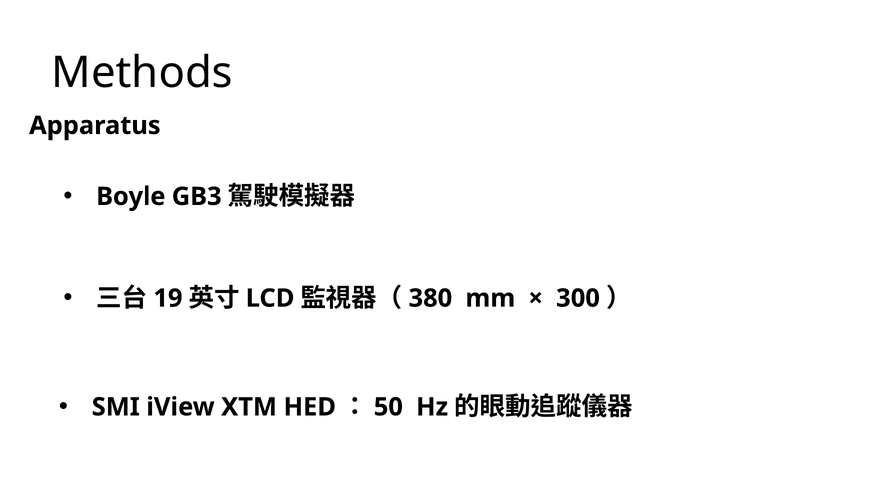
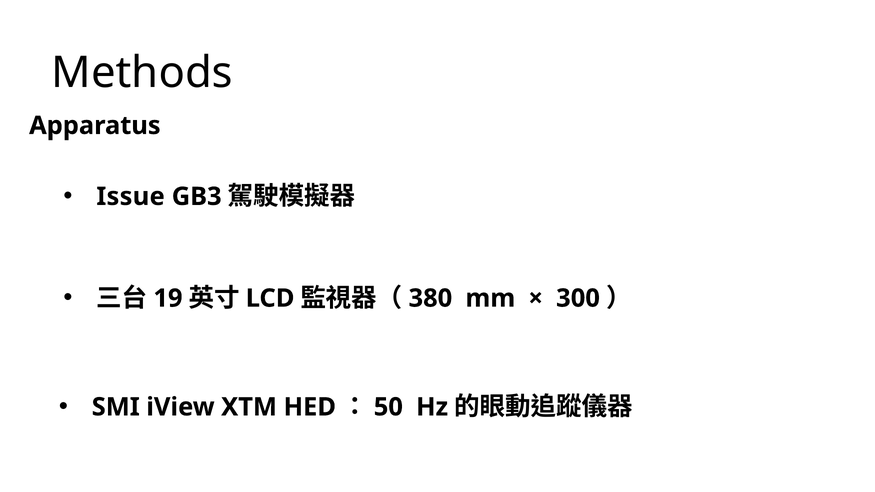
Boyle: Boyle -> Issue (131, 197)
